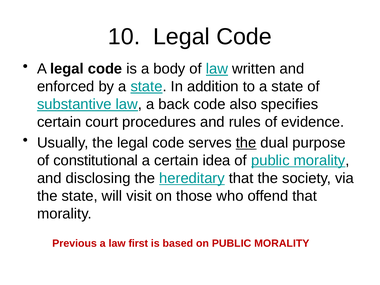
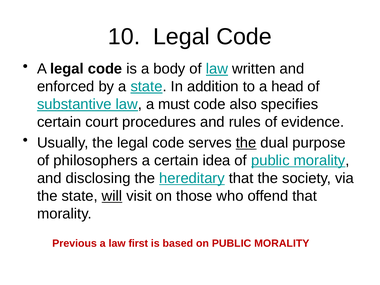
to a state: state -> head (287, 87)
back: back -> must (174, 104)
constitutional: constitutional -> philosophers (96, 160)
will underline: none -> present (112, 196)
